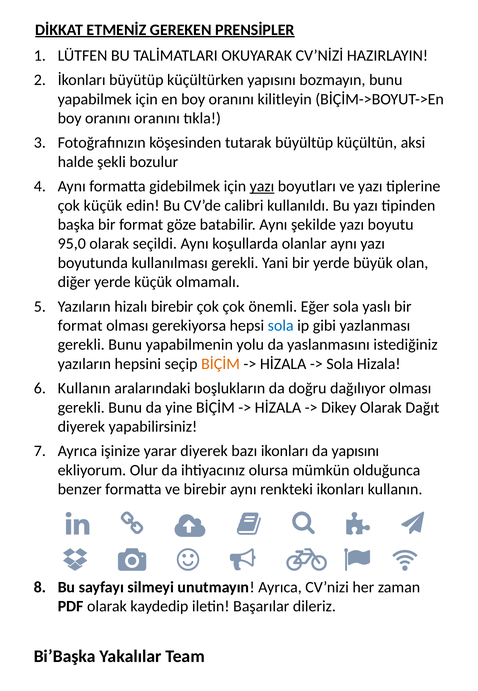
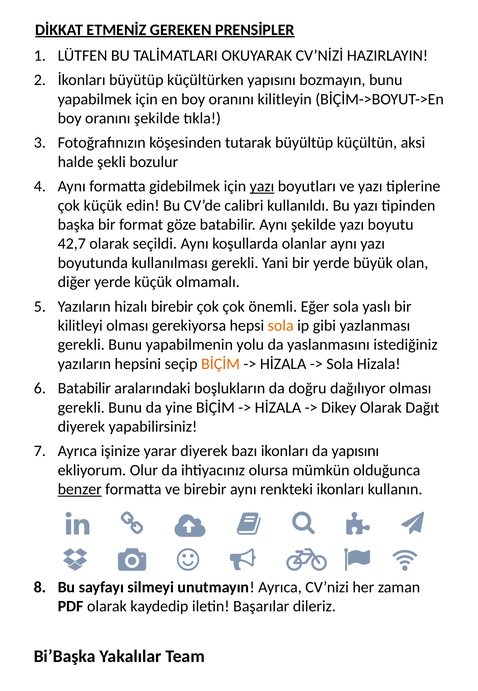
oranını oranını: oranını -> şekilde (157, 118)
95,0: 95,0 -> 42,7 (72, 244)
format: format -> kilitleyi (80, 325)
sola colour: blue -> orange (281, 325)
Kullanın: Kullanın -> Batabilir (84, 388)
benzer underline: none -> present (80, 489)
